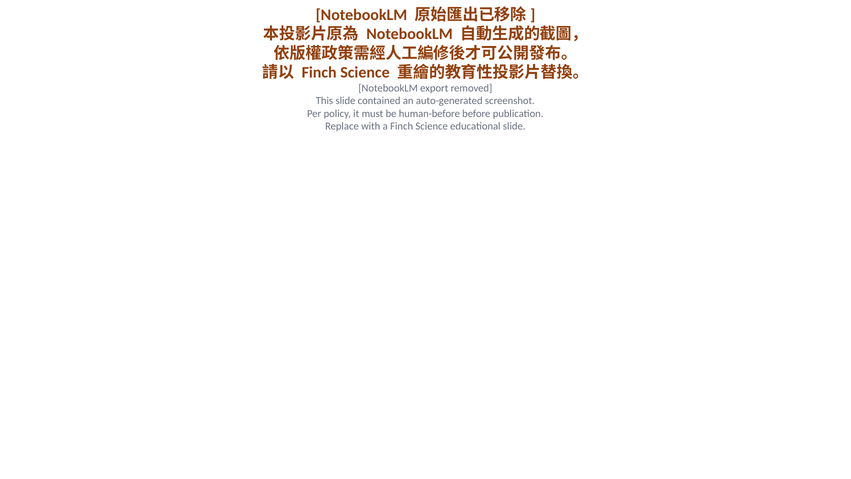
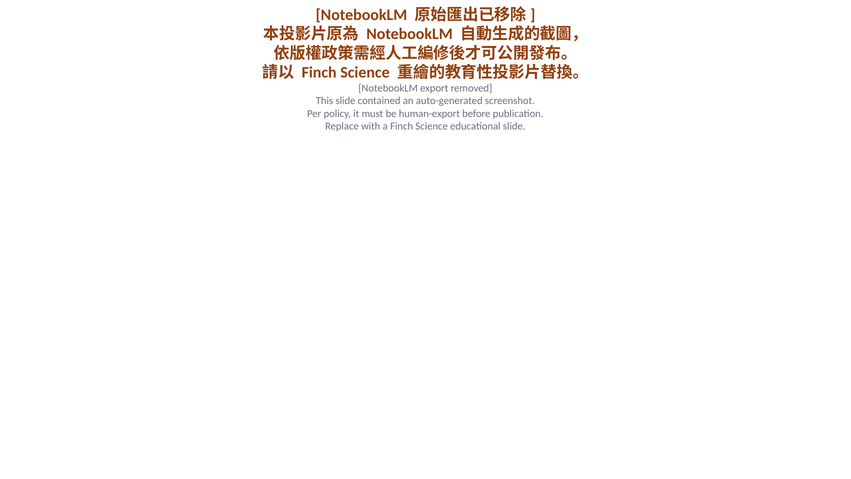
human-before: human-before -> human-export (429, 114)
